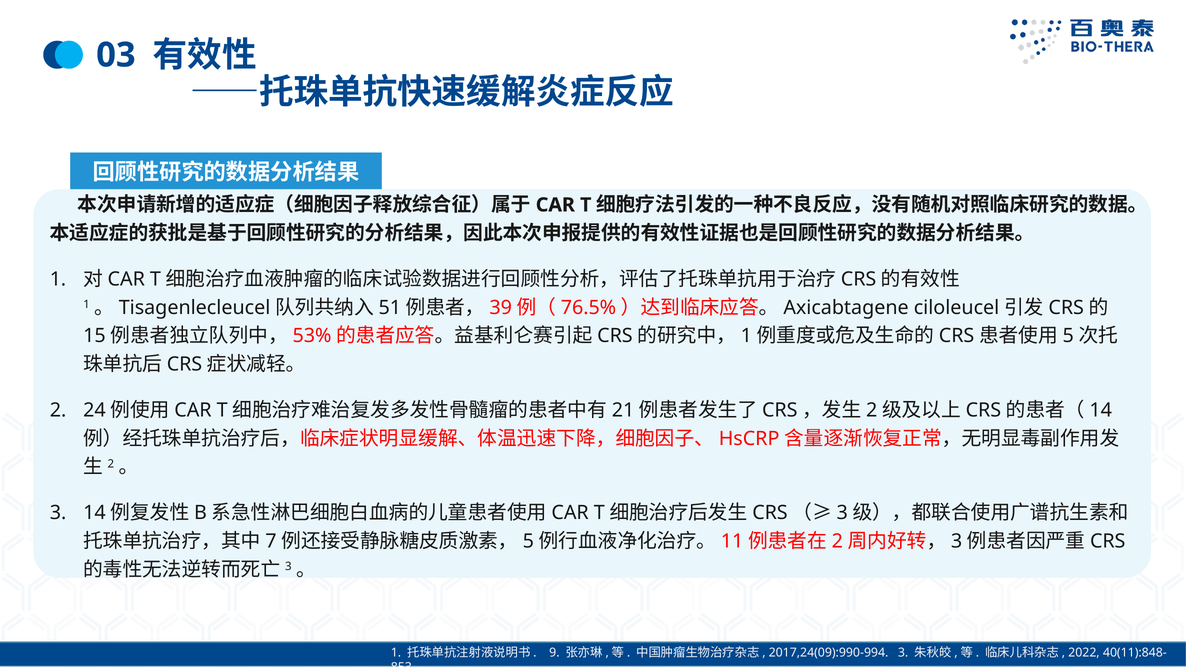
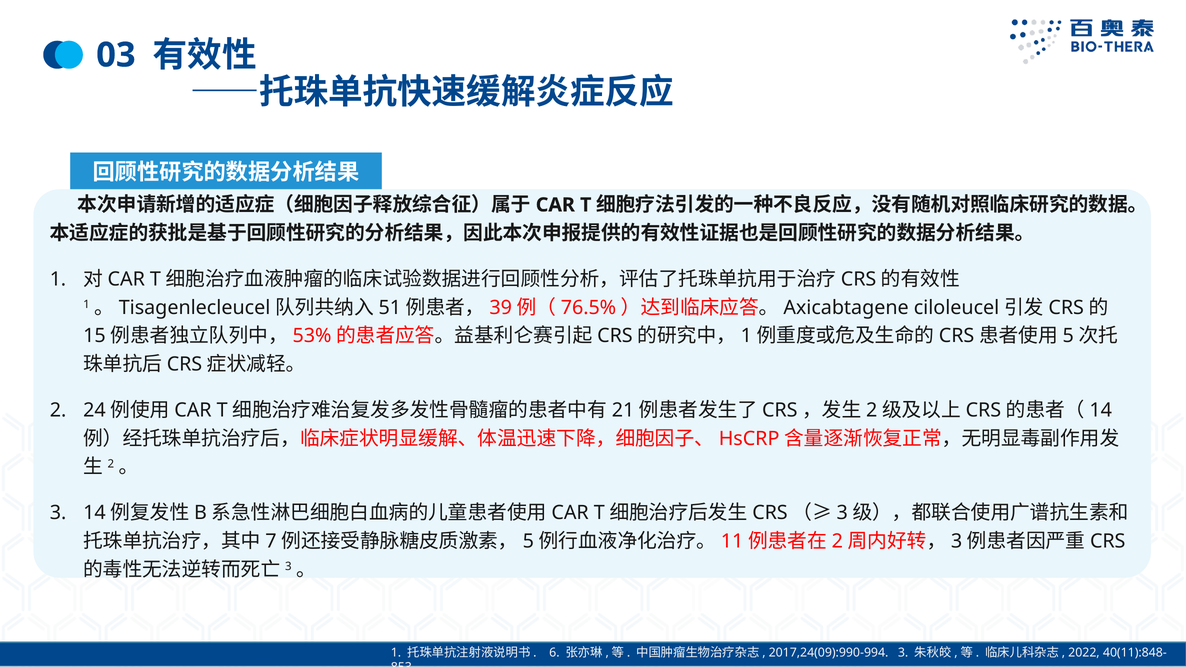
9: 9 -> 6 (554, 653)
